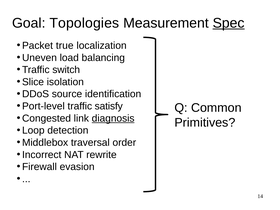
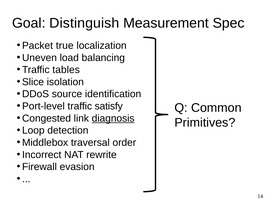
Topologies: Topologies -> Distinguish (84, 23)
Spec underline: present -> none (229, 23)
switch: switch -> tables (66, 70)
